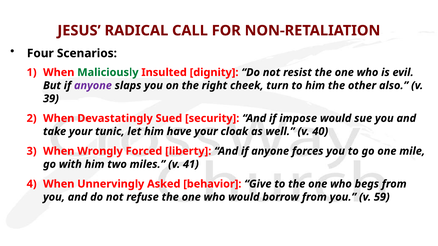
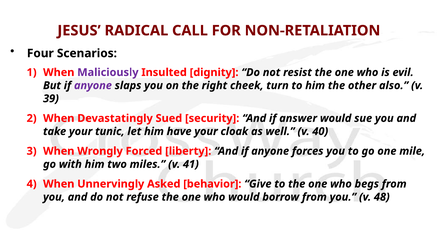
Maliciously colour: green -> purple (108, 72)
impose: impose -> answer (298, 118)
59: 59 -> 48 (382, 197)
